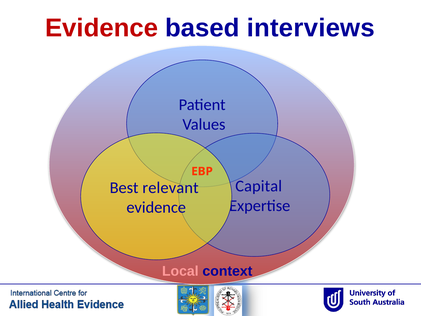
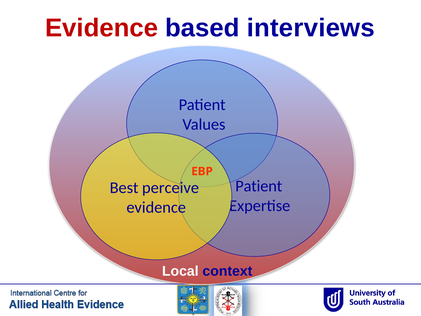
Capital: Capital -> Patient (259, 186)
relevant: relevant -> perceive (171, 187)
Local colour: pink -> white (180, 271)
